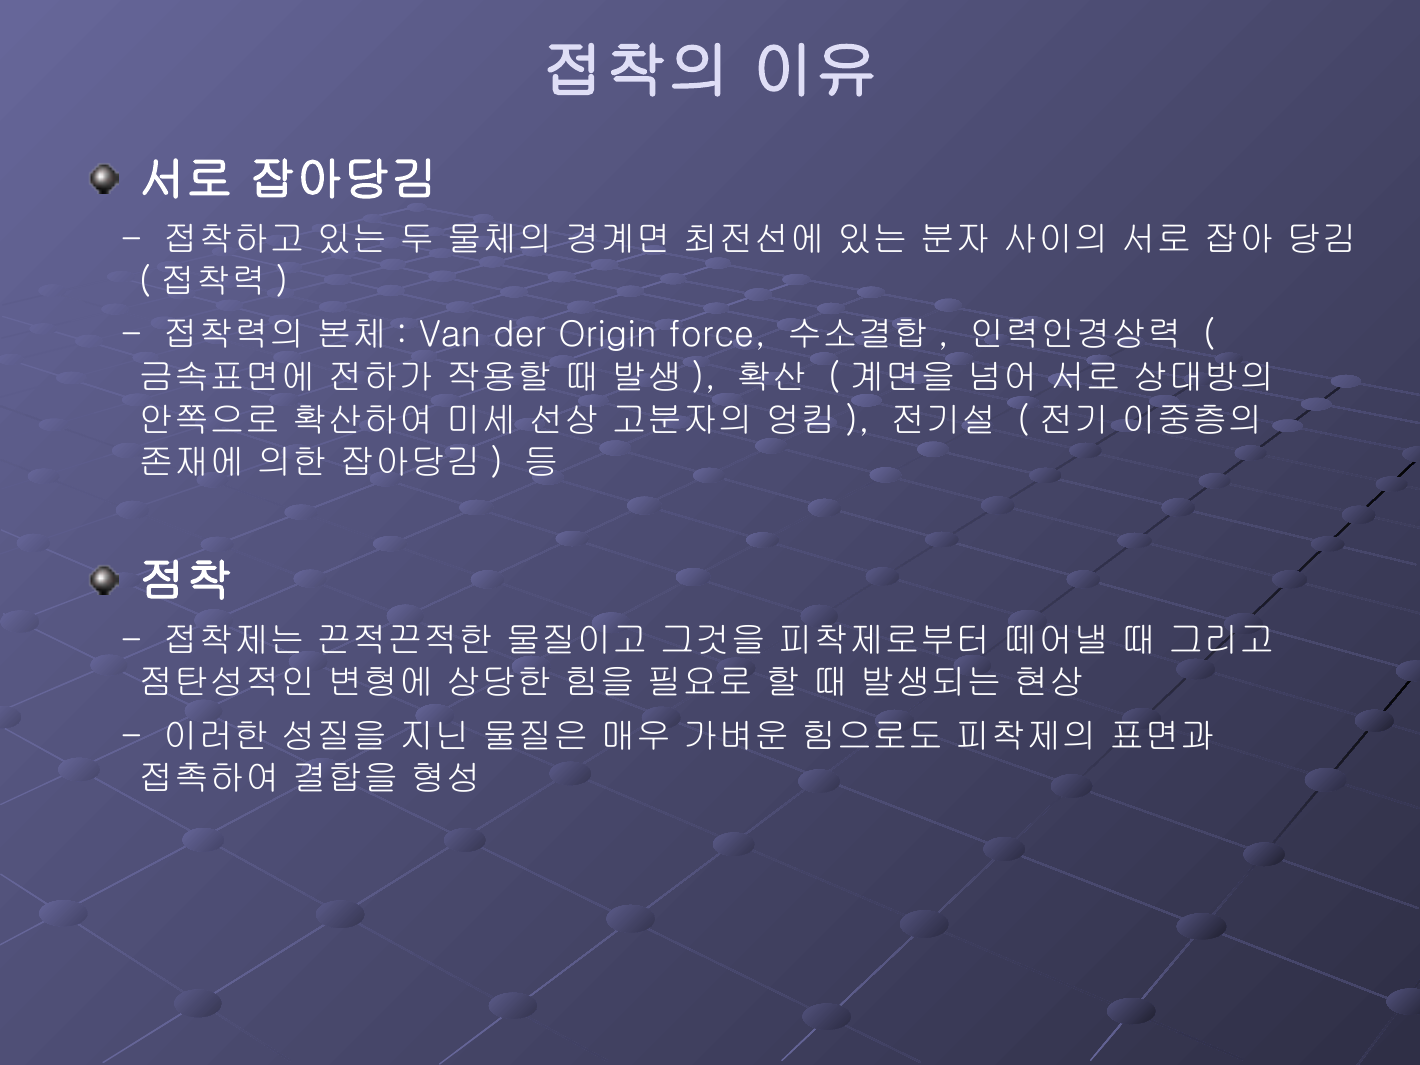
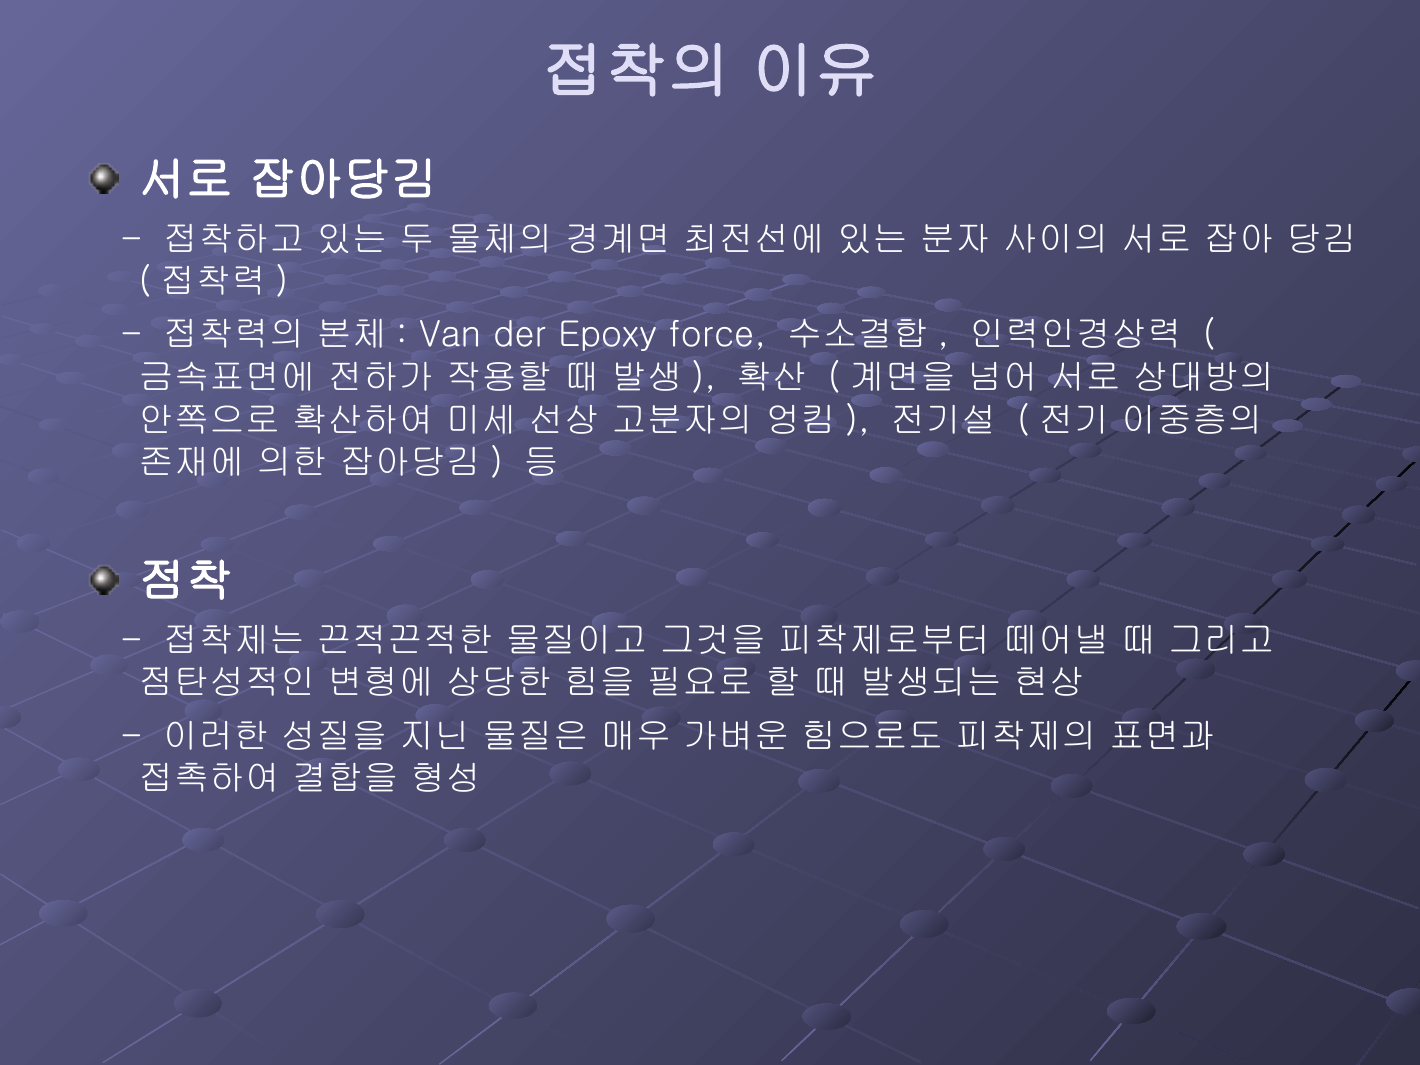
Origin: Origin -> Epoxy (608, 335)
